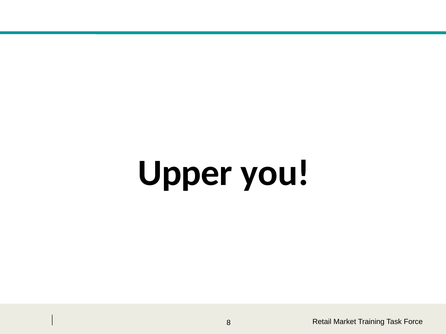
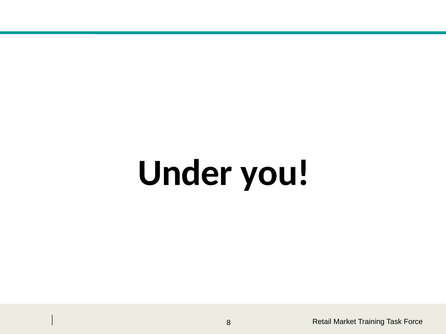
Upper: Upper -> Under (185, 173)
